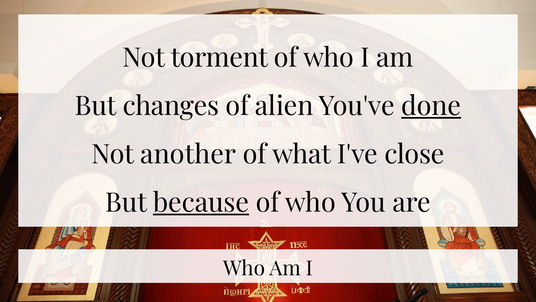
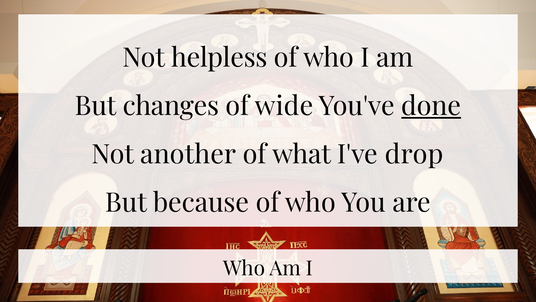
torment: torment -> helpless (219, 58)
alien: alien -> wide (284, 106)
close: close -> drop (414, 154)
because underline: present -> none (201, 203)
